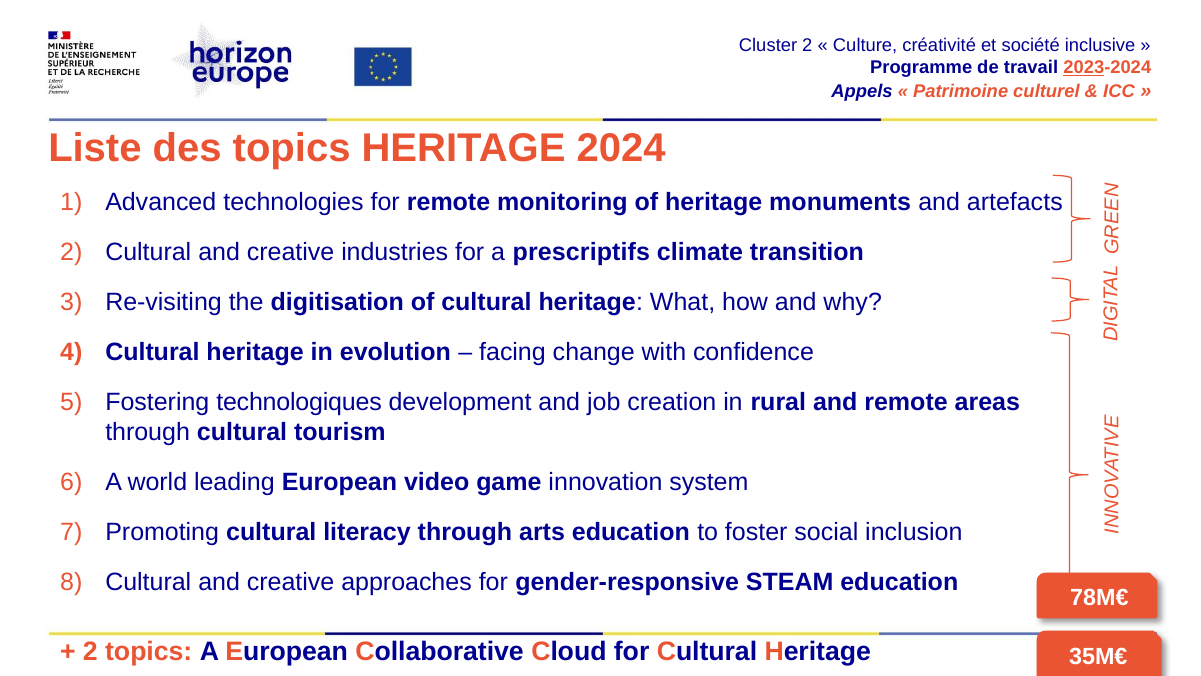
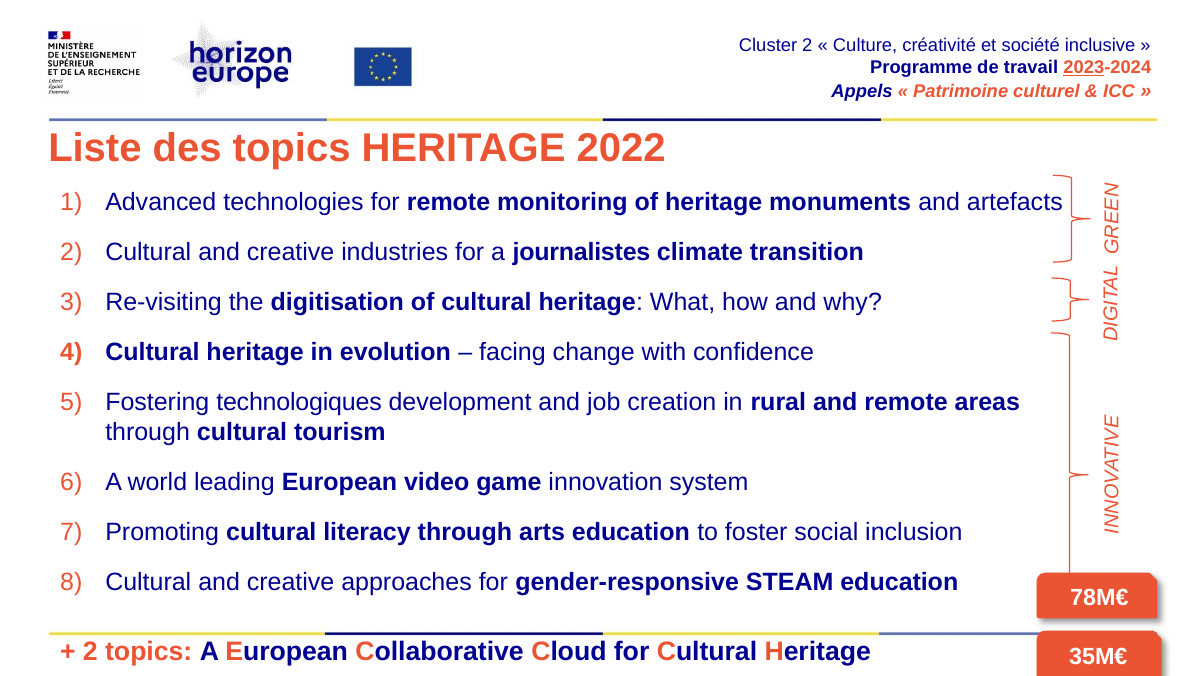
2024: 2024 -> 2022 (621, 149)
prescriptifs: prescriptifs -> journalistes (581, 252)
